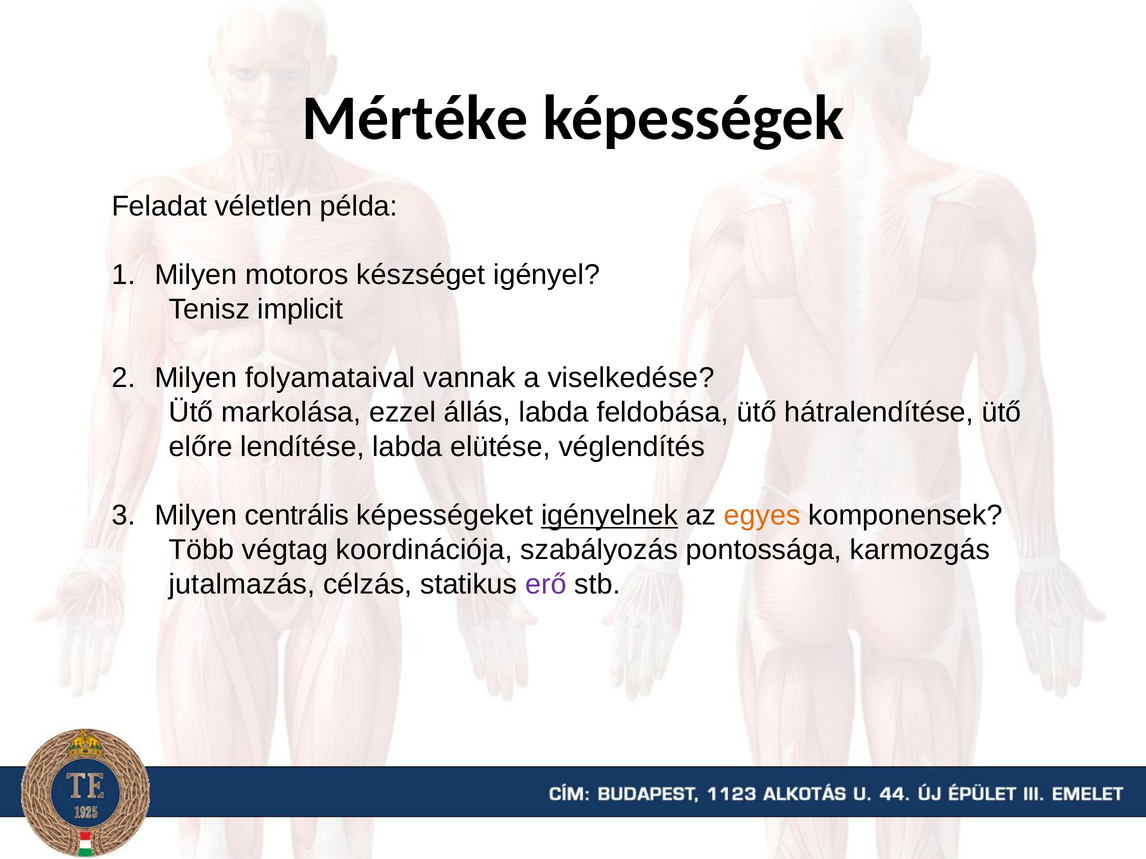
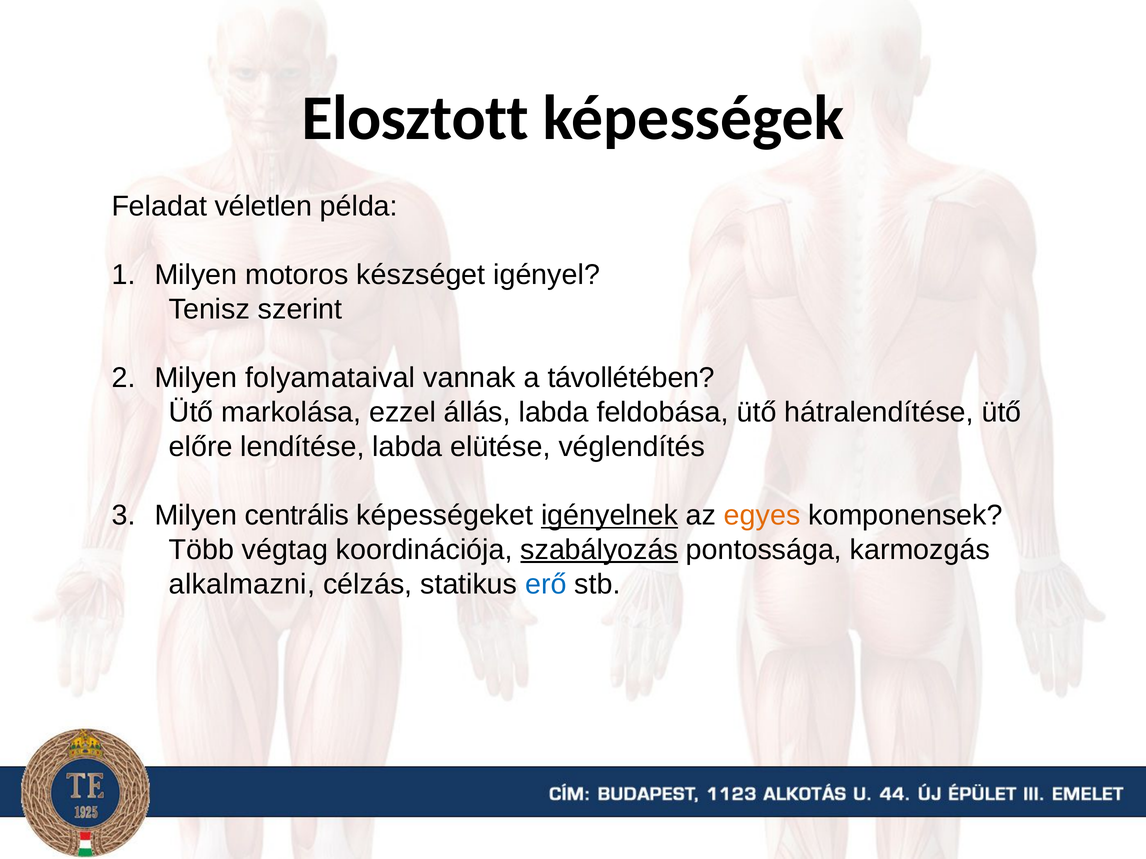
Mértéke: Mértéke -> Elosztott (415, 119)
implicit: implicit -> szerint (300, 309)
viselkedése: viselkedése -> távollétében (631, 378)
szabályozás underline: none -> present (599, 550)
jutalmazás: jutalmazás -> alkalmazni (242, 584)
erő colour: purple -> blue (546, 584)
